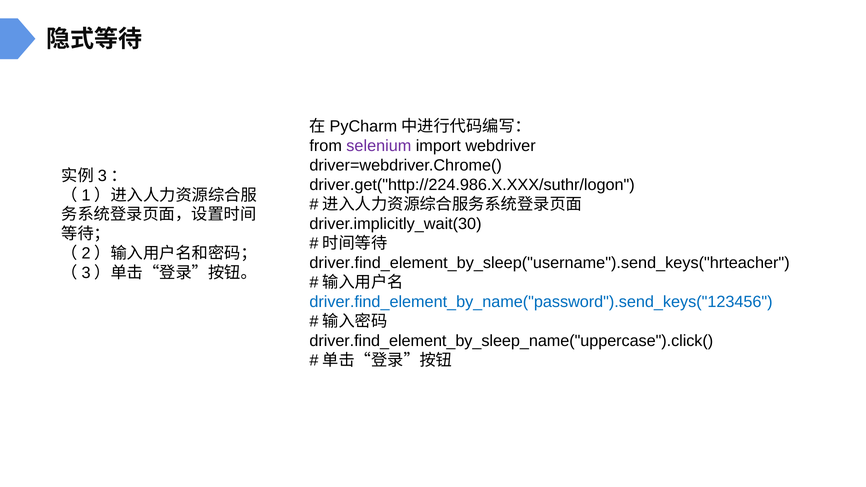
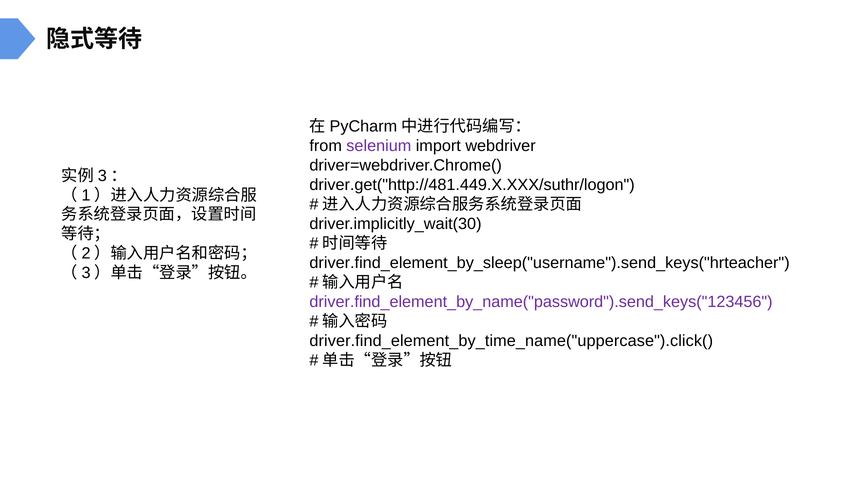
driver.get("http://224.986.X.XXX/suthr/logon: driver.get("http://224.986.X.XXX/suthr/logon -> driver.get("http://481.449.X.XXX/suthr/logon (472, 185)
driver.find_element_by_name("password").send_keys("123456 colour: blue -> purple (541, 302)
driver.find_element_by_sleep_name("uppercase").click(: driver.find_element_by_sleep_name("uppercase").click( -> driver.find_element_by_time_name("uppercase").click( (511, 341)
